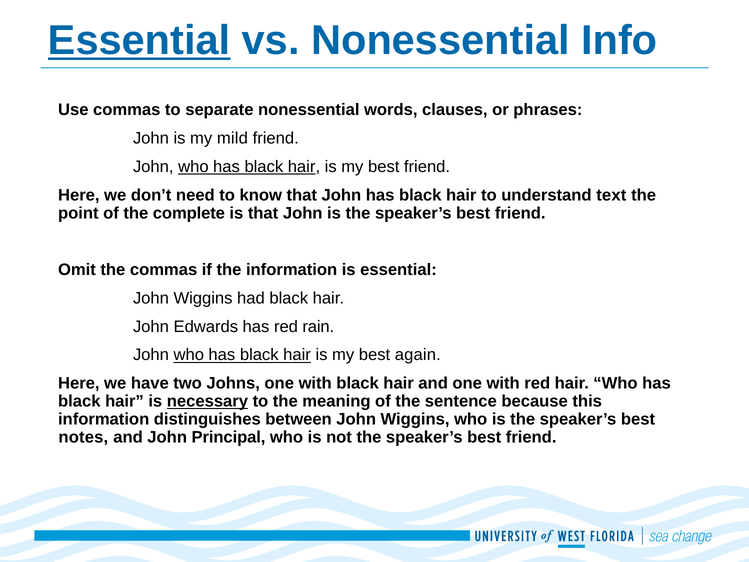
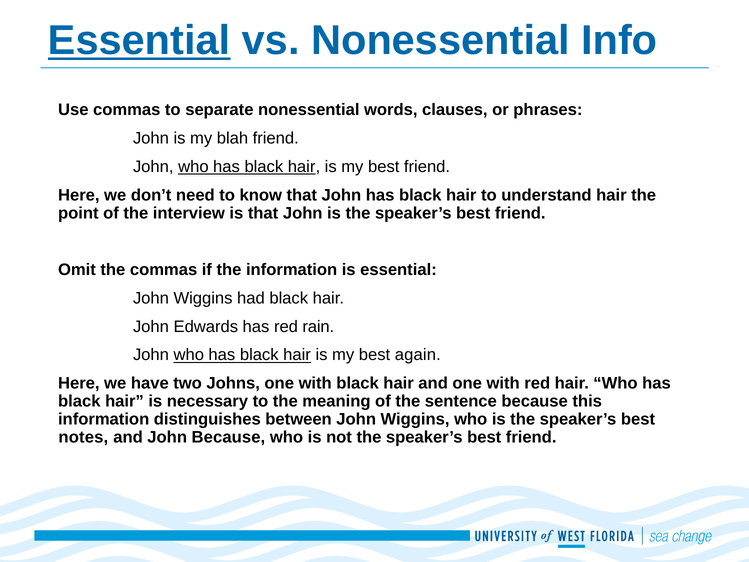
mild: mild -> blah (232, 138)
understand text: text -> hair (611, 195)
complete: complete -> interview (189, 213)
necessary underline: present -> none (207, 401)
John Principal: Principal -> Because (228, 437)
